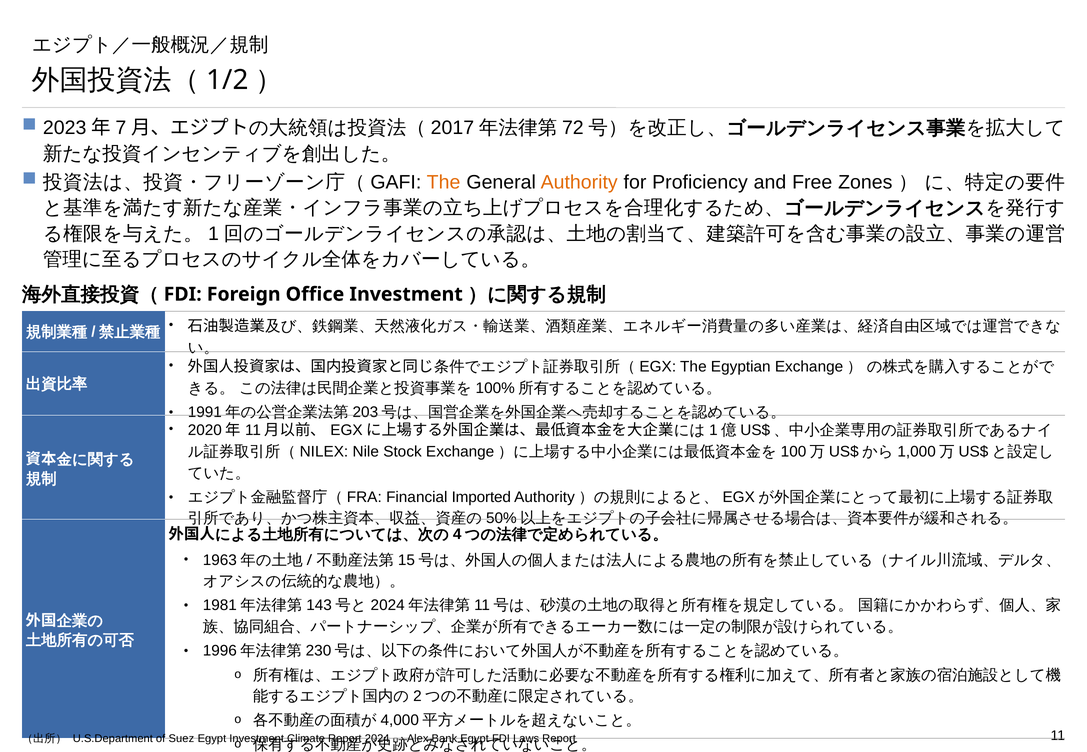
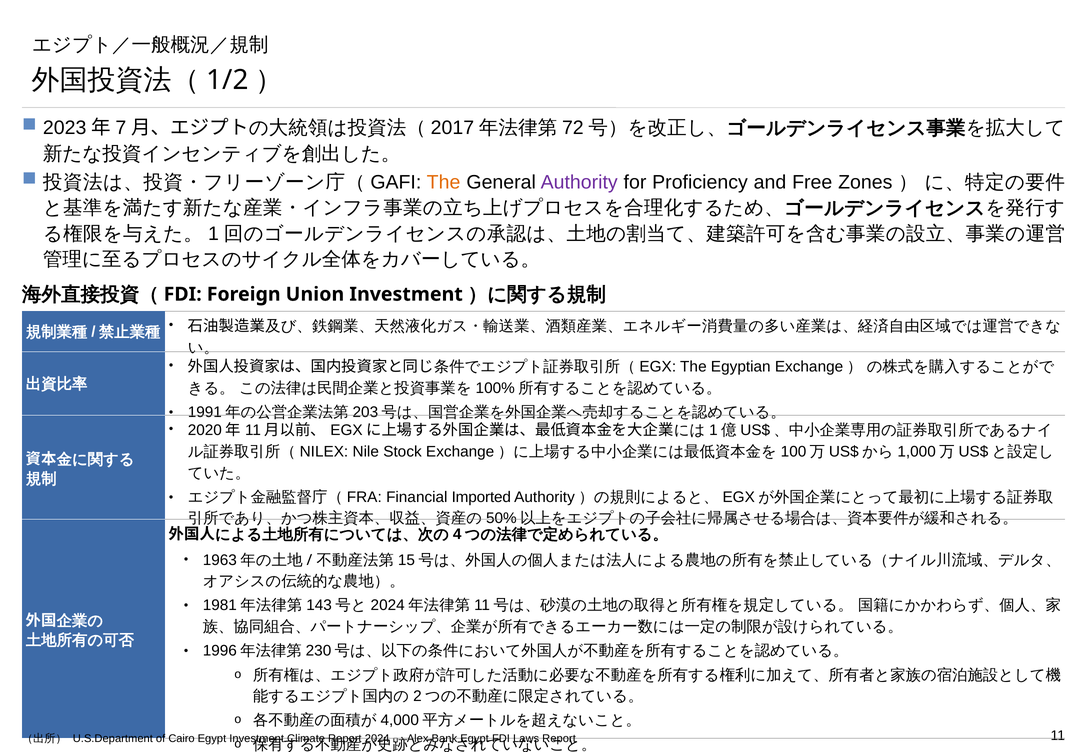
Authority colour: orange -> purple (579, 182)
Office: Office -> Union (315, 294)
Suez: Suez -> Cairo (181, 739)
